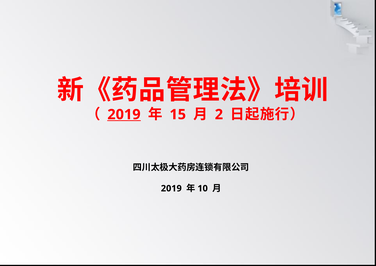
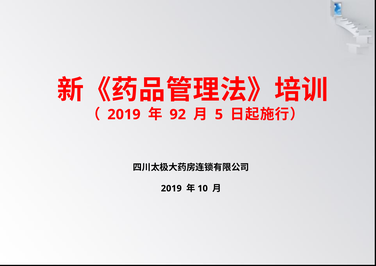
2019 underline: present -> none (124, 114)
15: 15 -> 92 (178, 114)
2: 2 -> 5 (219, 114)
